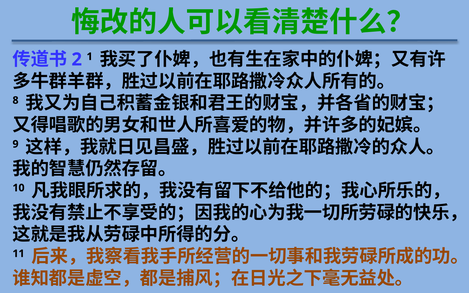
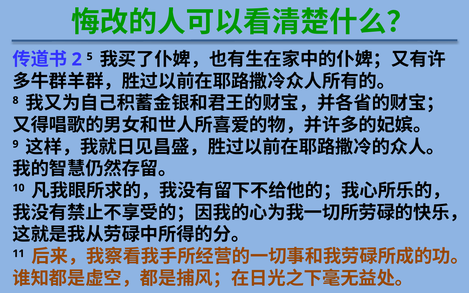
1: 1 -> 5 (90, 57)
